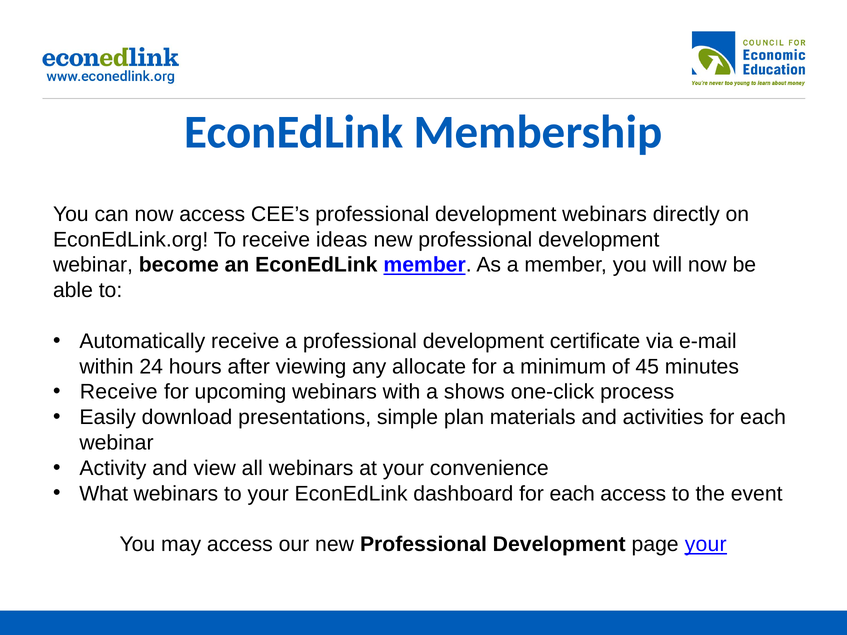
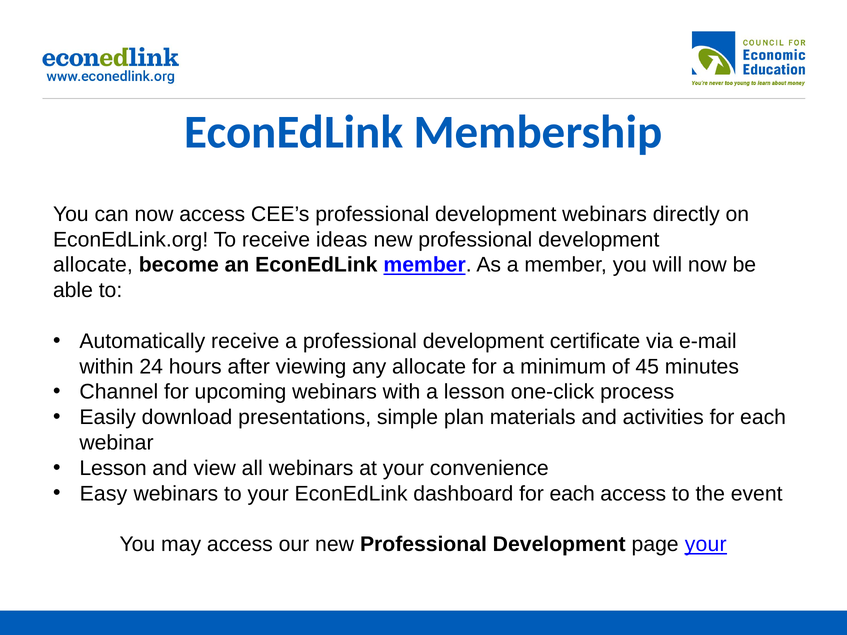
webinar: webinar -> allocate (93, 265)
Receive: Receive -> Channel (119, 392)
a shows: shows -> lesson (474, 392)
Activity: Activity -> Lesson (113, 468)
What: What -> Easy (103, 494)
